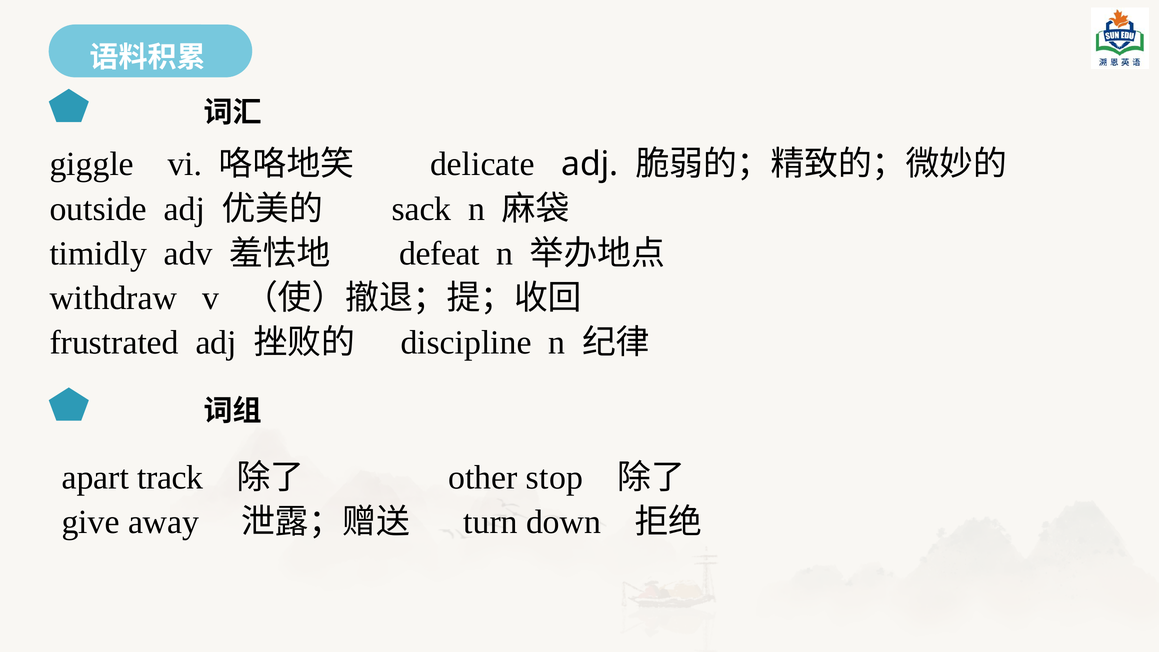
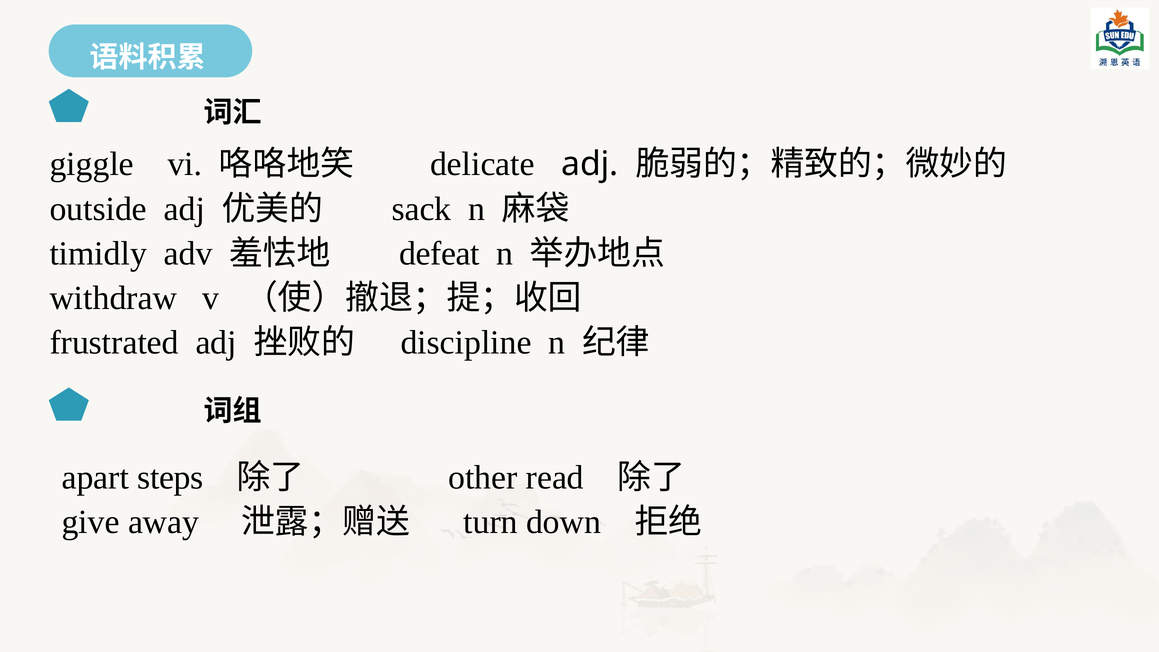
track: track -> steps (170, 477)
stop: stop -> read (555, 477)
